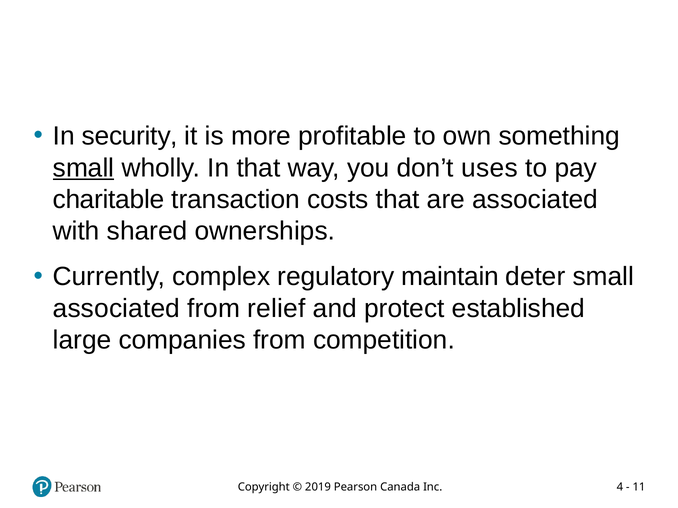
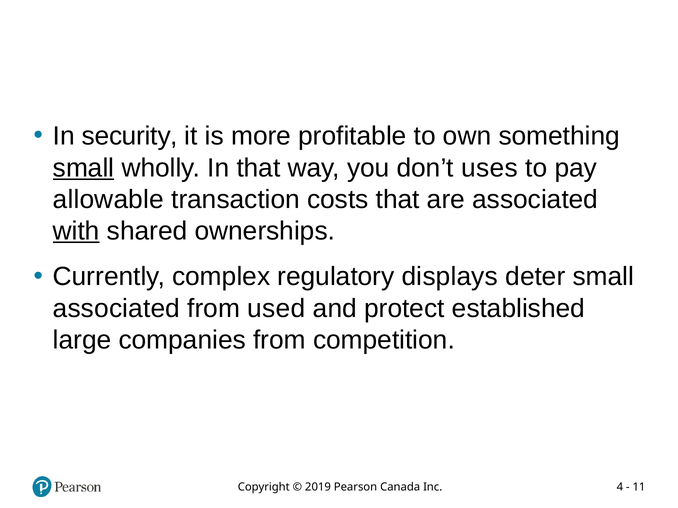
charitable: charitable -> allowable (108, 200)
with underline: none -> present (76, 231)
maintain: maintain -> displays (450, 277)
relief: relief -> used (276, 309)
